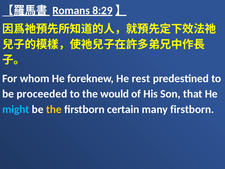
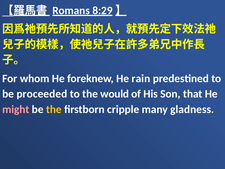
rest: rest -> rain (141, 78)
might colour: light blue -> pink (16, 109)
certain: certain -> cripple (123, 109)
many firstborn: firstborn -> gladness (192, 109)
